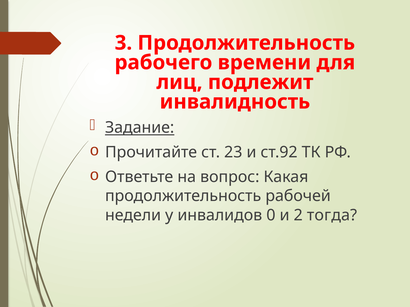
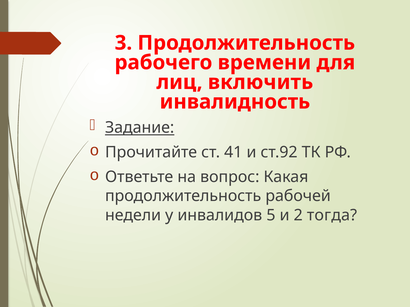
подлежит: подлежит -> включить (261, 82)
23: 23 -> 41 (233, 153)
0: 0 -> 5 (271, 215)
